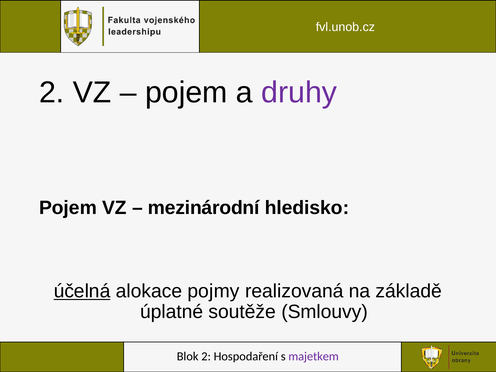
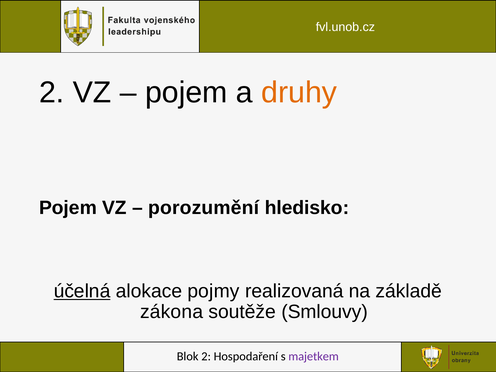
druhy colour: purple -> orange (299, 92)
mezinárodní: mezinárodní -> porozumění (204, 208)
úplatné: úplatné -> zákona (172, 312)
